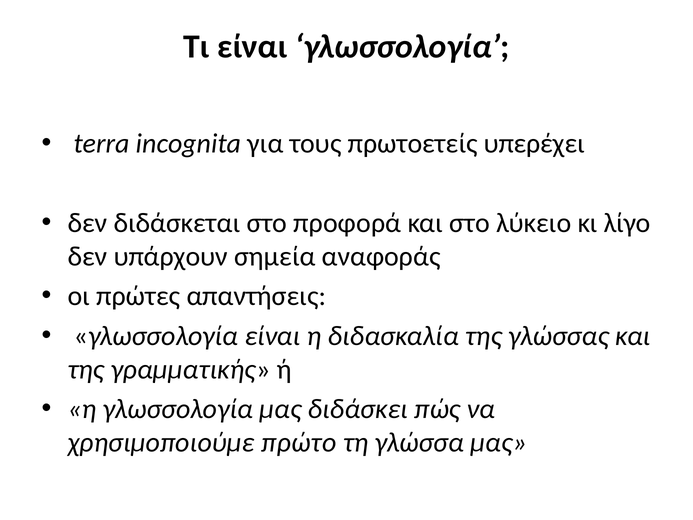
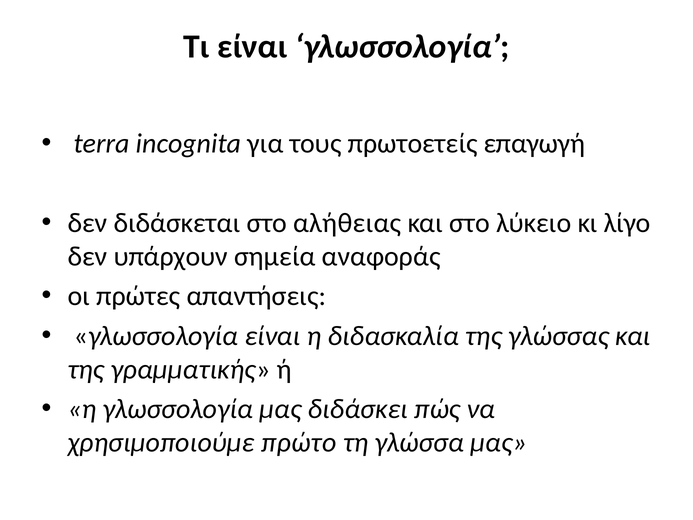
υπερέχει: υπερέχει -> επαγωγή (534, 143)
προφορά: προφορά -> αλήθειας (347, 223)
